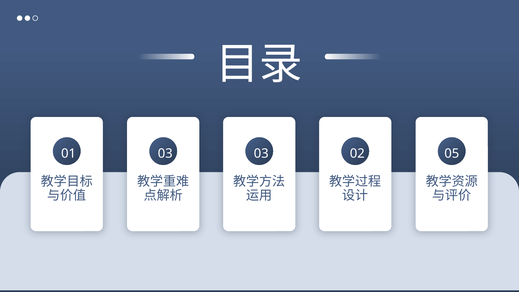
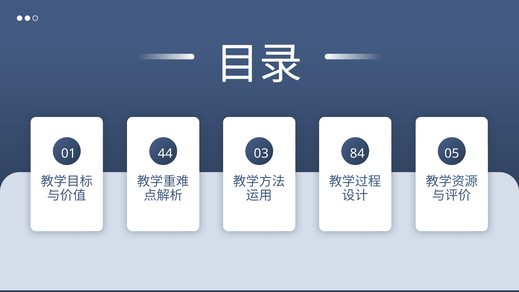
01 03: 03 -> 44 (165, 153)
02: 02 -> 84 (357, 153)
